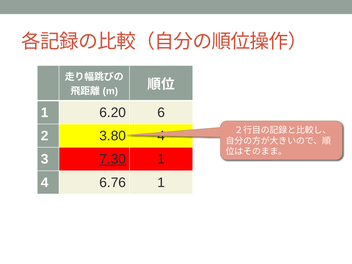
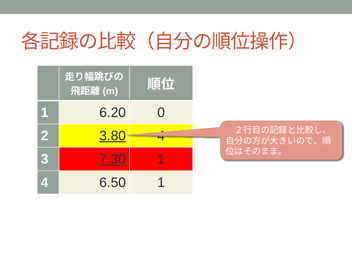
6: 6 -> 0 (161, 112)
3.80 underline: none -> present (113, 136)
6.76: 6.76 -> 6.50 (113, 183)
